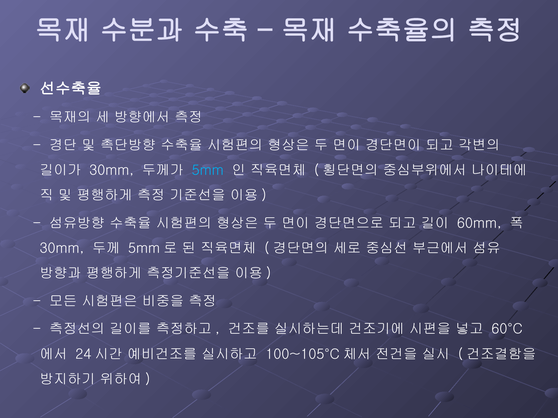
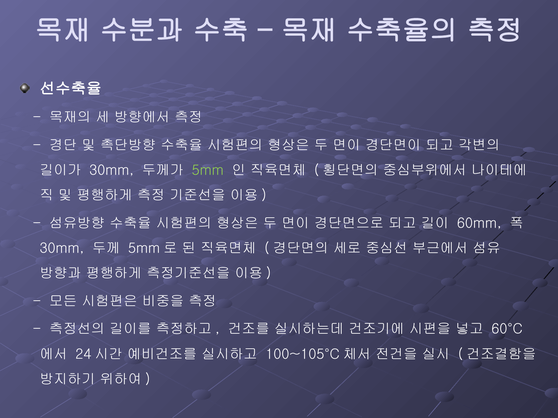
5mm colour: light blue -> light green (208, 170)
